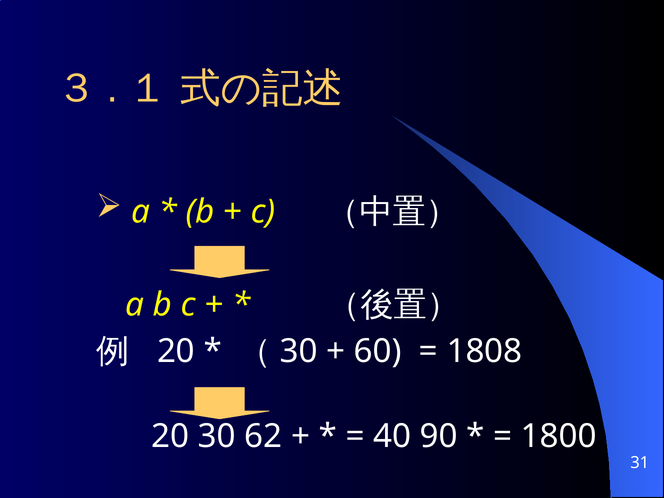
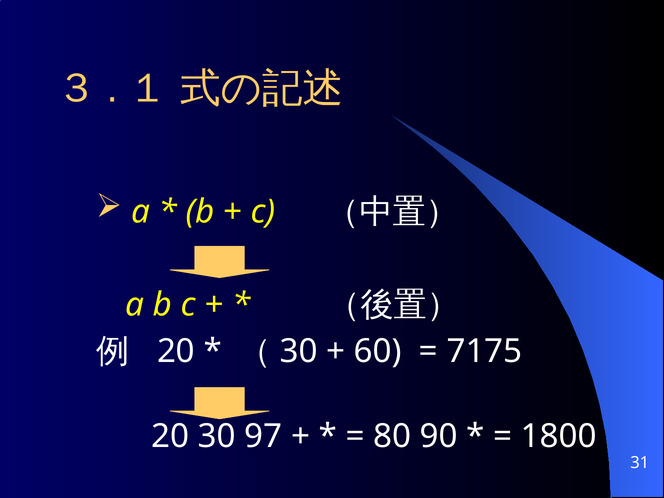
1808: 1808 -> 7175 (484, 351)
62: 62 -> 97 (263, 436)
40: 40 -> 80 (392, 436)
